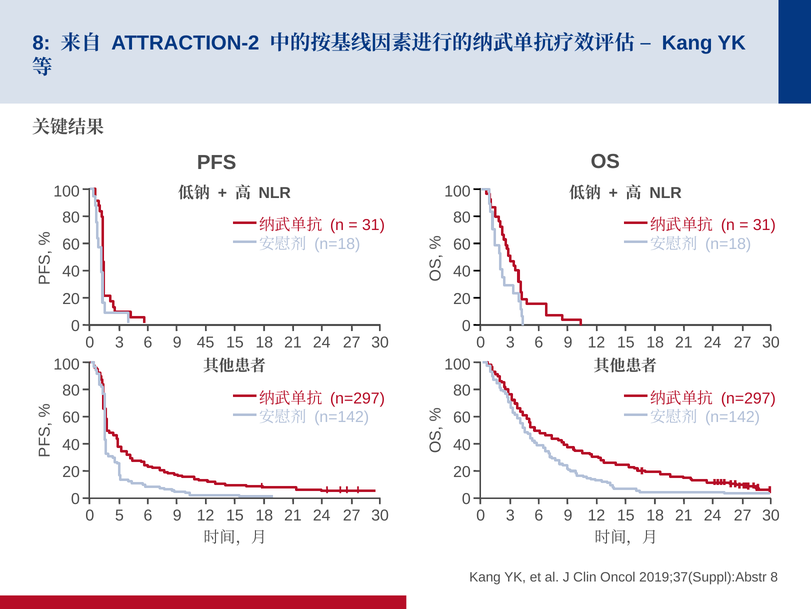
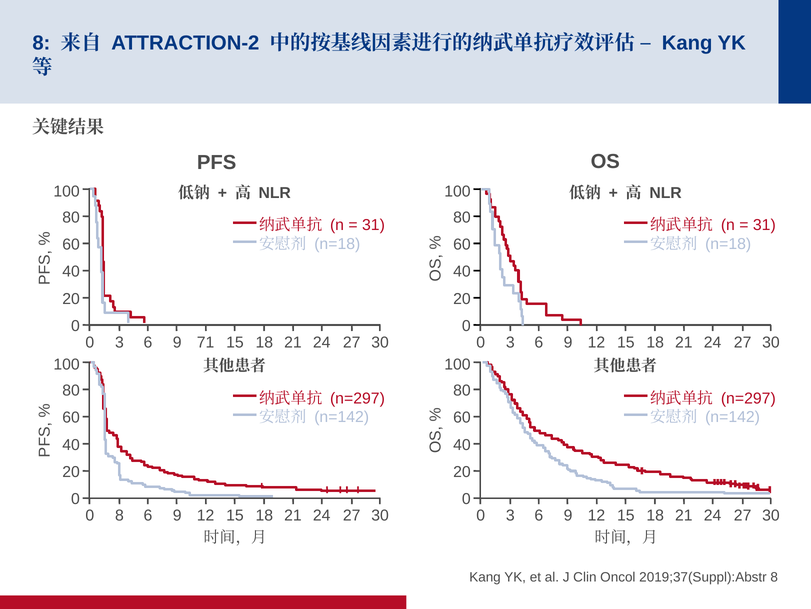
45: 45 -> 71 (206, 342)
0 5: 5 -> 8 (119, 515)
